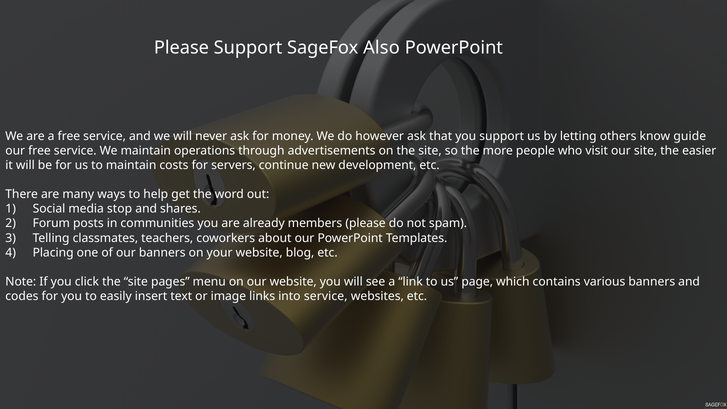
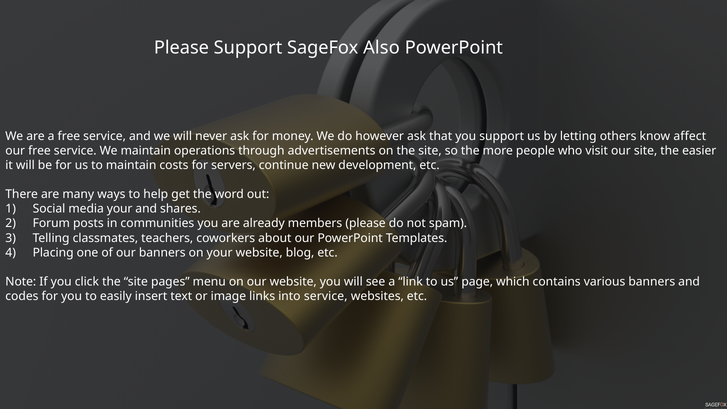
guide: guide -> affect (690, 136)
media stop: stop -> your (120, 209)
